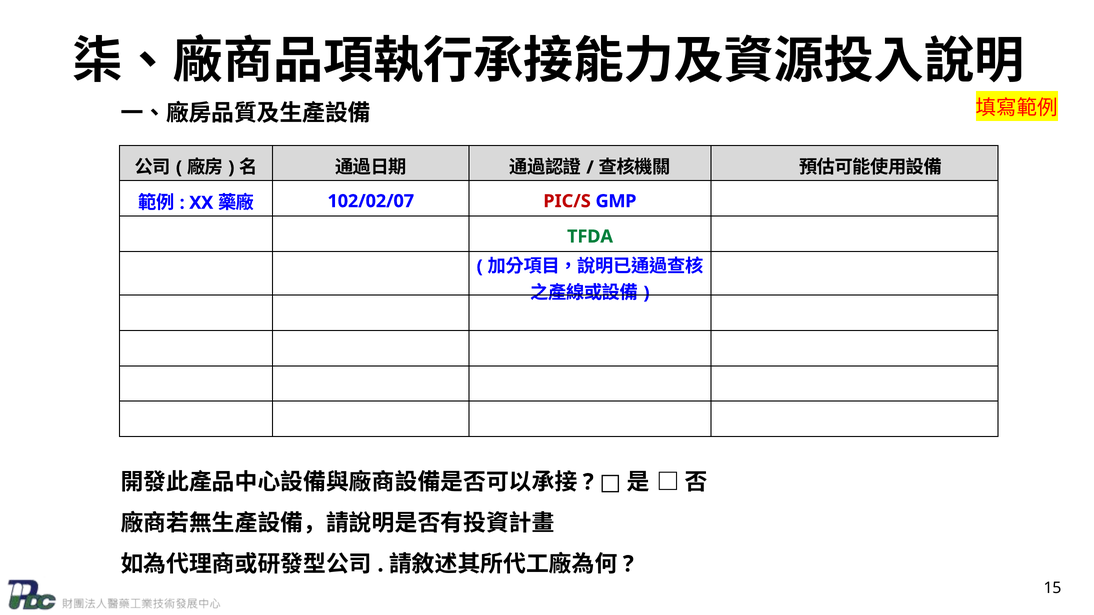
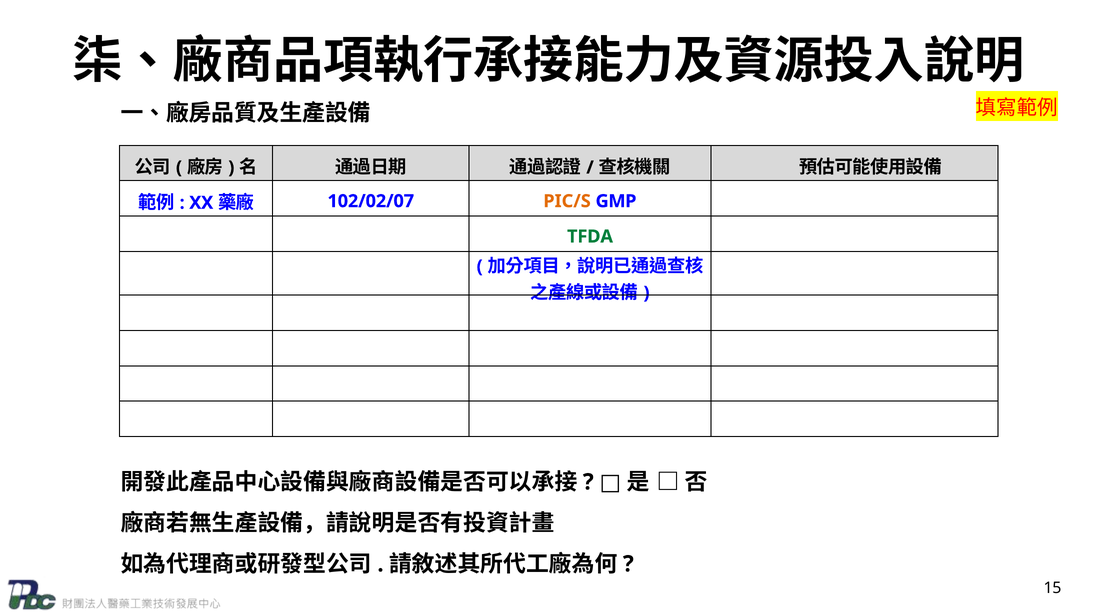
PIC/S colour: red -> orange (567, 201)
